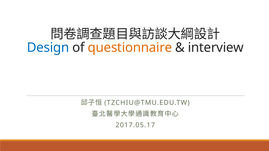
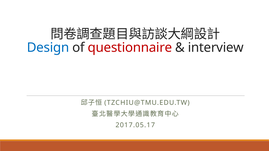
questionnaire colour: orange -> red (130, 48)
